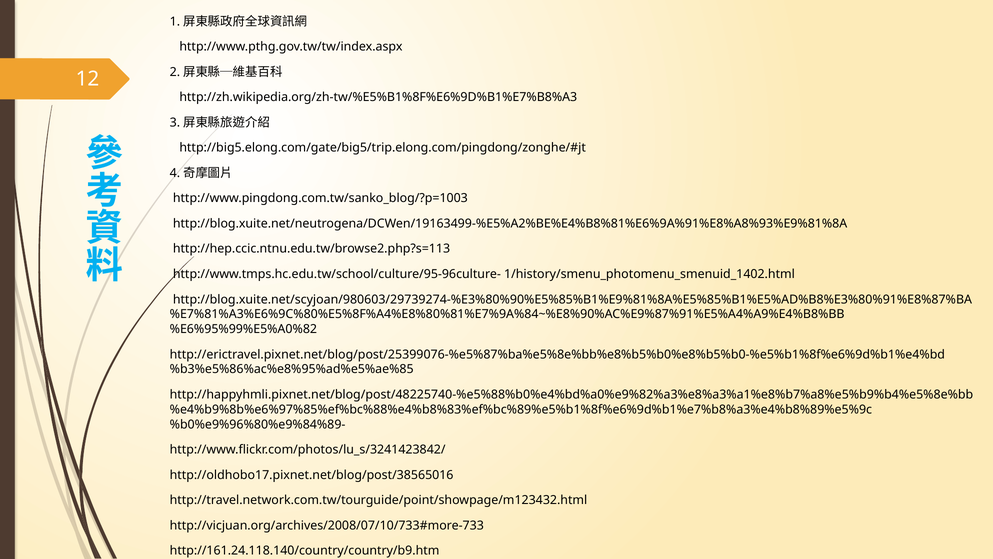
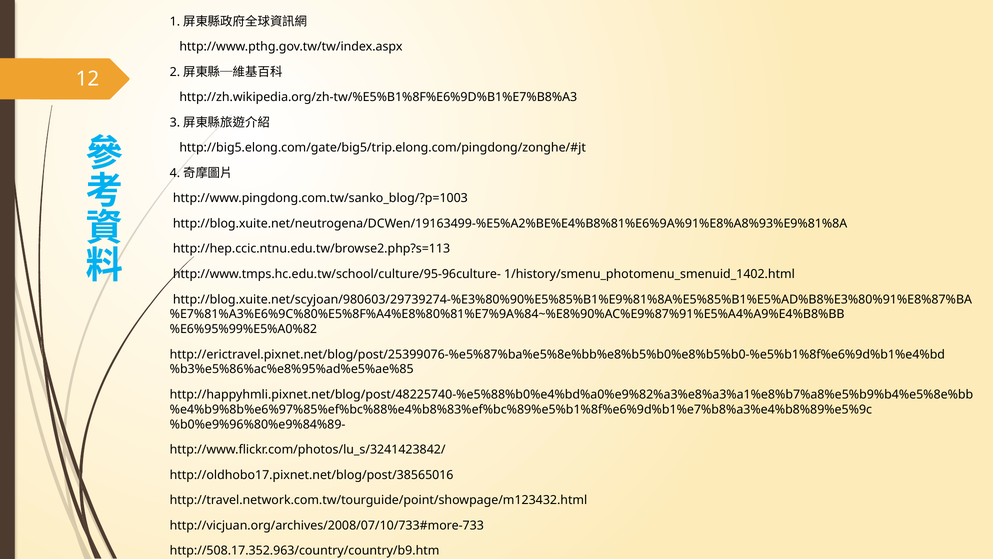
http://161.24.118.140/country/country/b9.htm: http://161.24.118.140/country/country/b9.htm -> http://508.17.352.963/country/country/b9.htm (305, 550)
